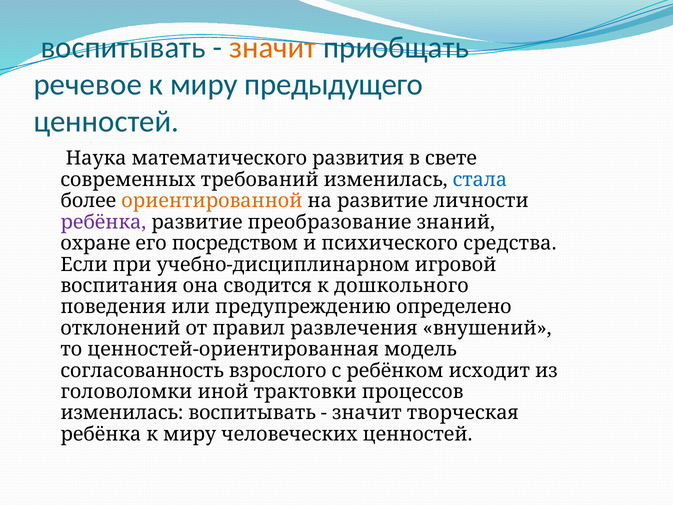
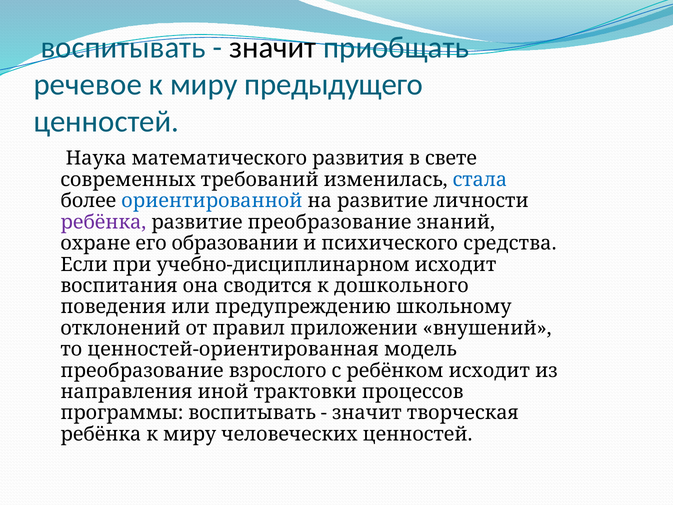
значит colour: orange -> black (273, 48)
ориентированной colour: orange -> blue (212, 201)
посредством: посредством -> образовании (235, 243)
учебно-дисциплинарном игровой: игровой -> исходит (455, 264)
определено: определено -> школьному (454, 307)
развлечения: развлечения -> приложении (354, 328)
согласованность: согласованность -> преобразование (142, 370)
головоломки: головоломки -> направления (126, 392)
изменилась: изменилась -> программы (122, 413)
